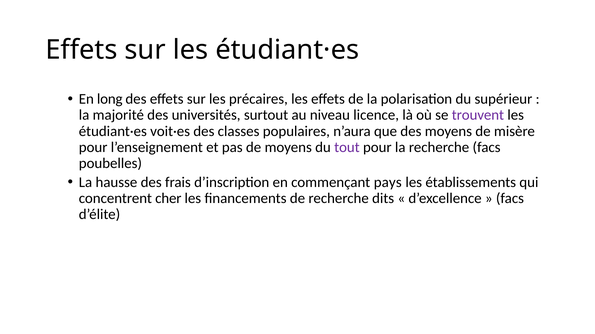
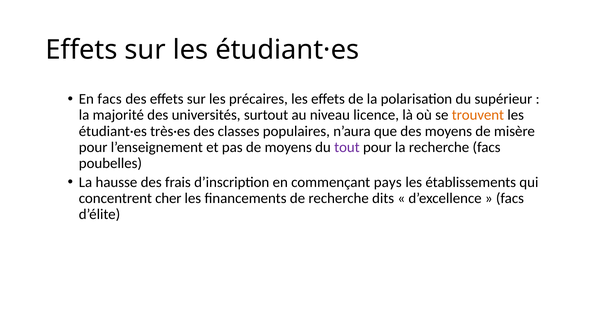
En long: long -> facs (110, 99)
trouvent colour: purple -> orange (478, 115)
voit·es: voit·es -> très·es (170, 131)
